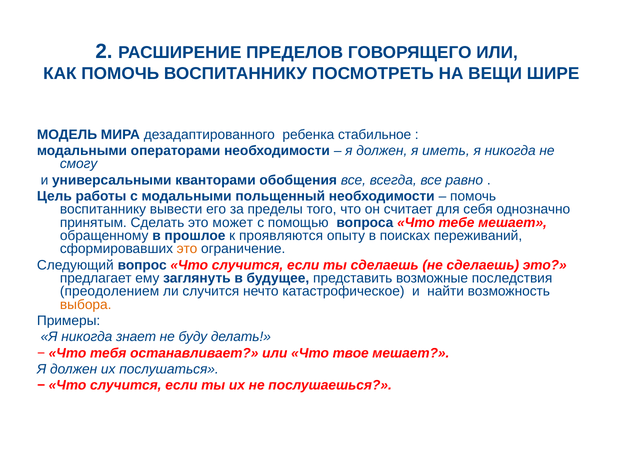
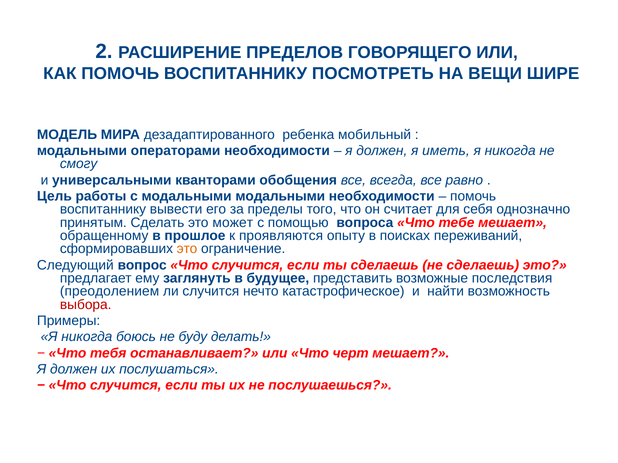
стабильное: стабильное -> мобильный (375, 135)
модальными польщенный: польщенный -> модальными (280, 196)
выбора colour: orange -> red (86, 305)
знает: знает -> боюсь (136, 337)
твое: твое -> черт (351, 353)
